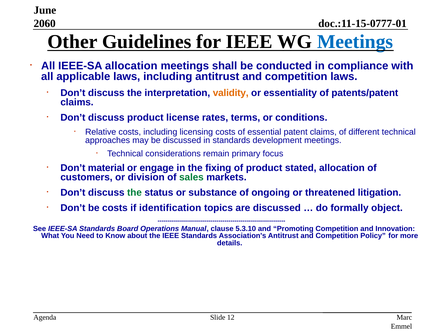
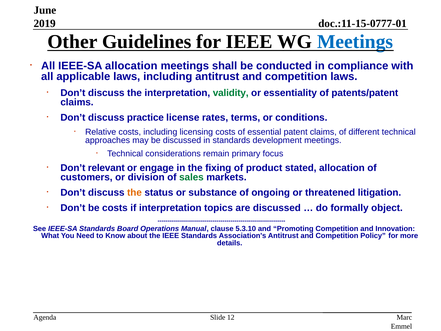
2060: 2060 -> 2019 (45, 24)
validity colour: orange -> green (231, 93)
discuss product: product -> practice (145, 118)
material: material -> relevant (106, 168)
the colour: green -> orange (134, 193)
if identification: identification -> interpretation (170, 208)
